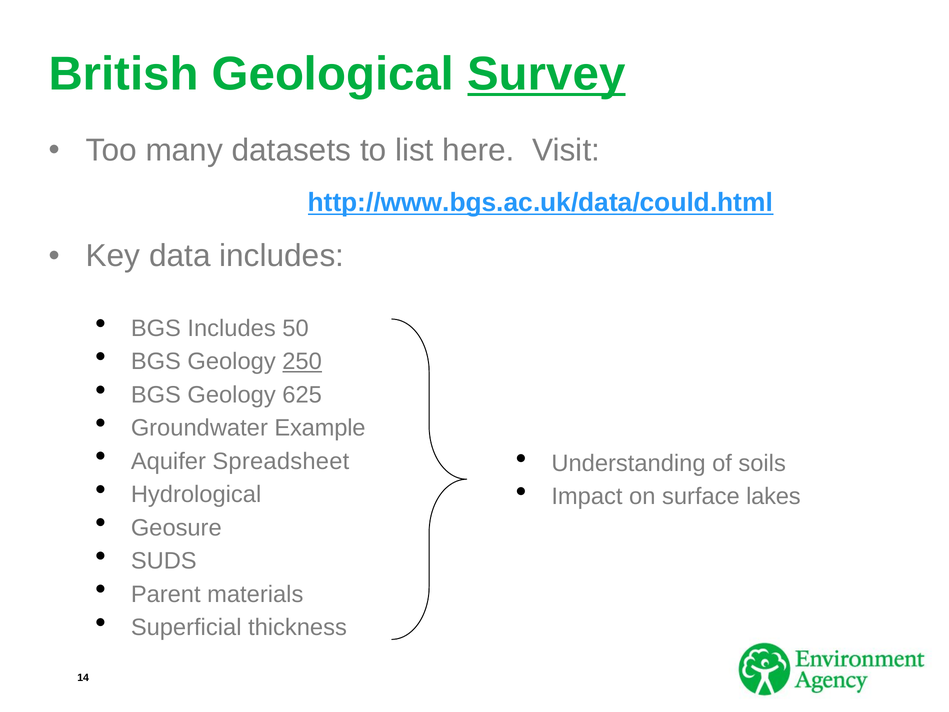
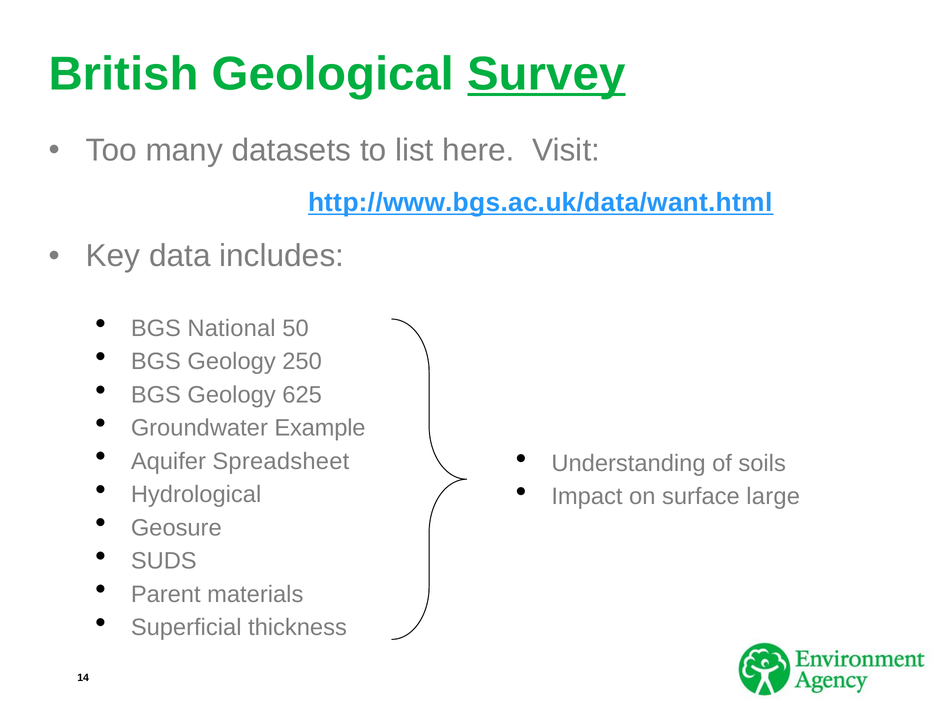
http://www.bgs.ac.uk/data/could.html: http://www.bgs.ac.uk/data/could.html -> http://www.bgs.ac.uk/data/want.html (540, 202)
BGS Includes: Includes -> National (232, 328)
250 underline: present -> none (302, 361)
lakes: lakes -> large (773, 496)
